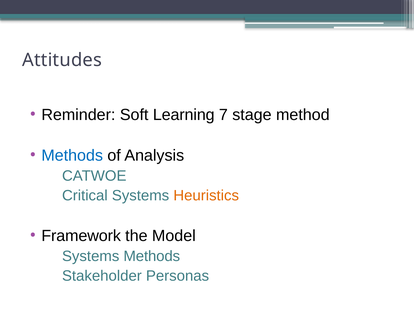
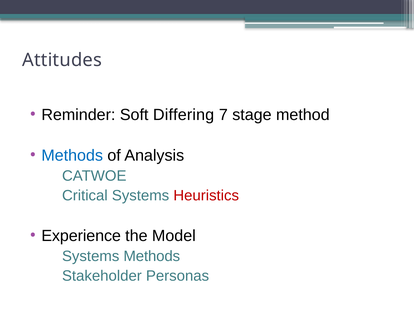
Learning: Learning -> Differing (184, 115)
Heuristics colour: orange -> red (206, 195)
Framework: Framework -> Experience (81, 235)
